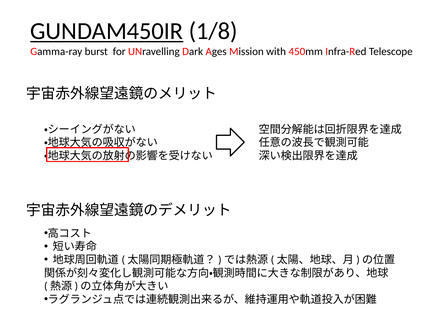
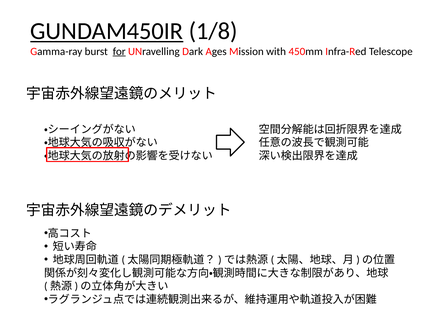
for underline: none -> present (119, 51)
